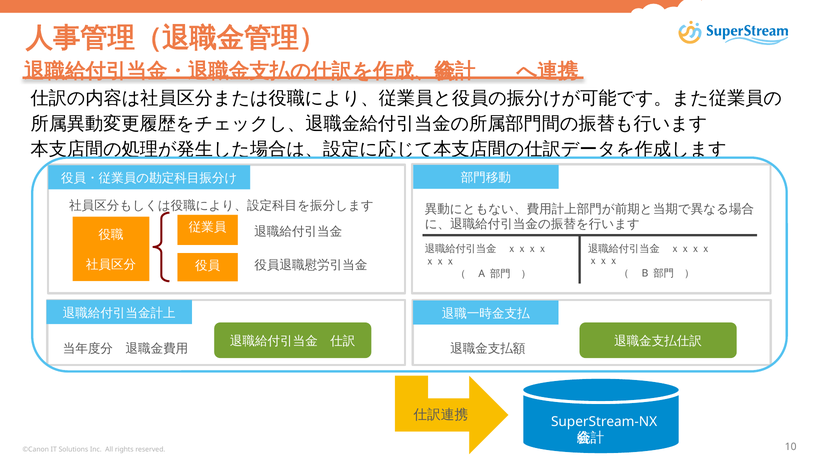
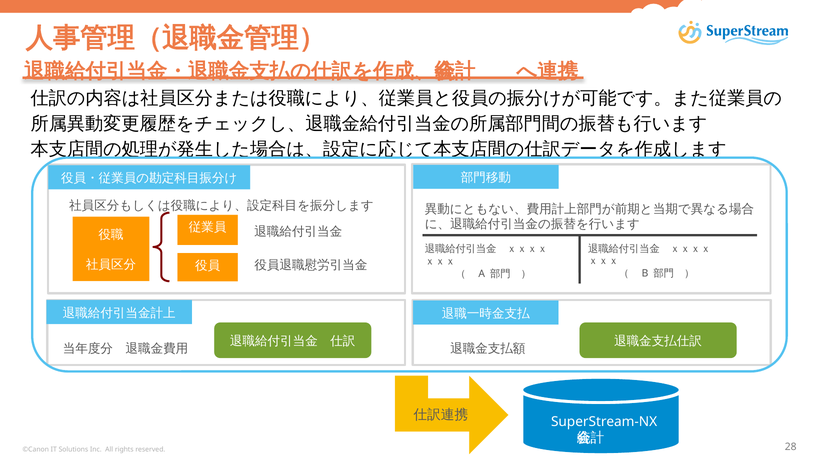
10: 10 -> 28 (791, 447)
